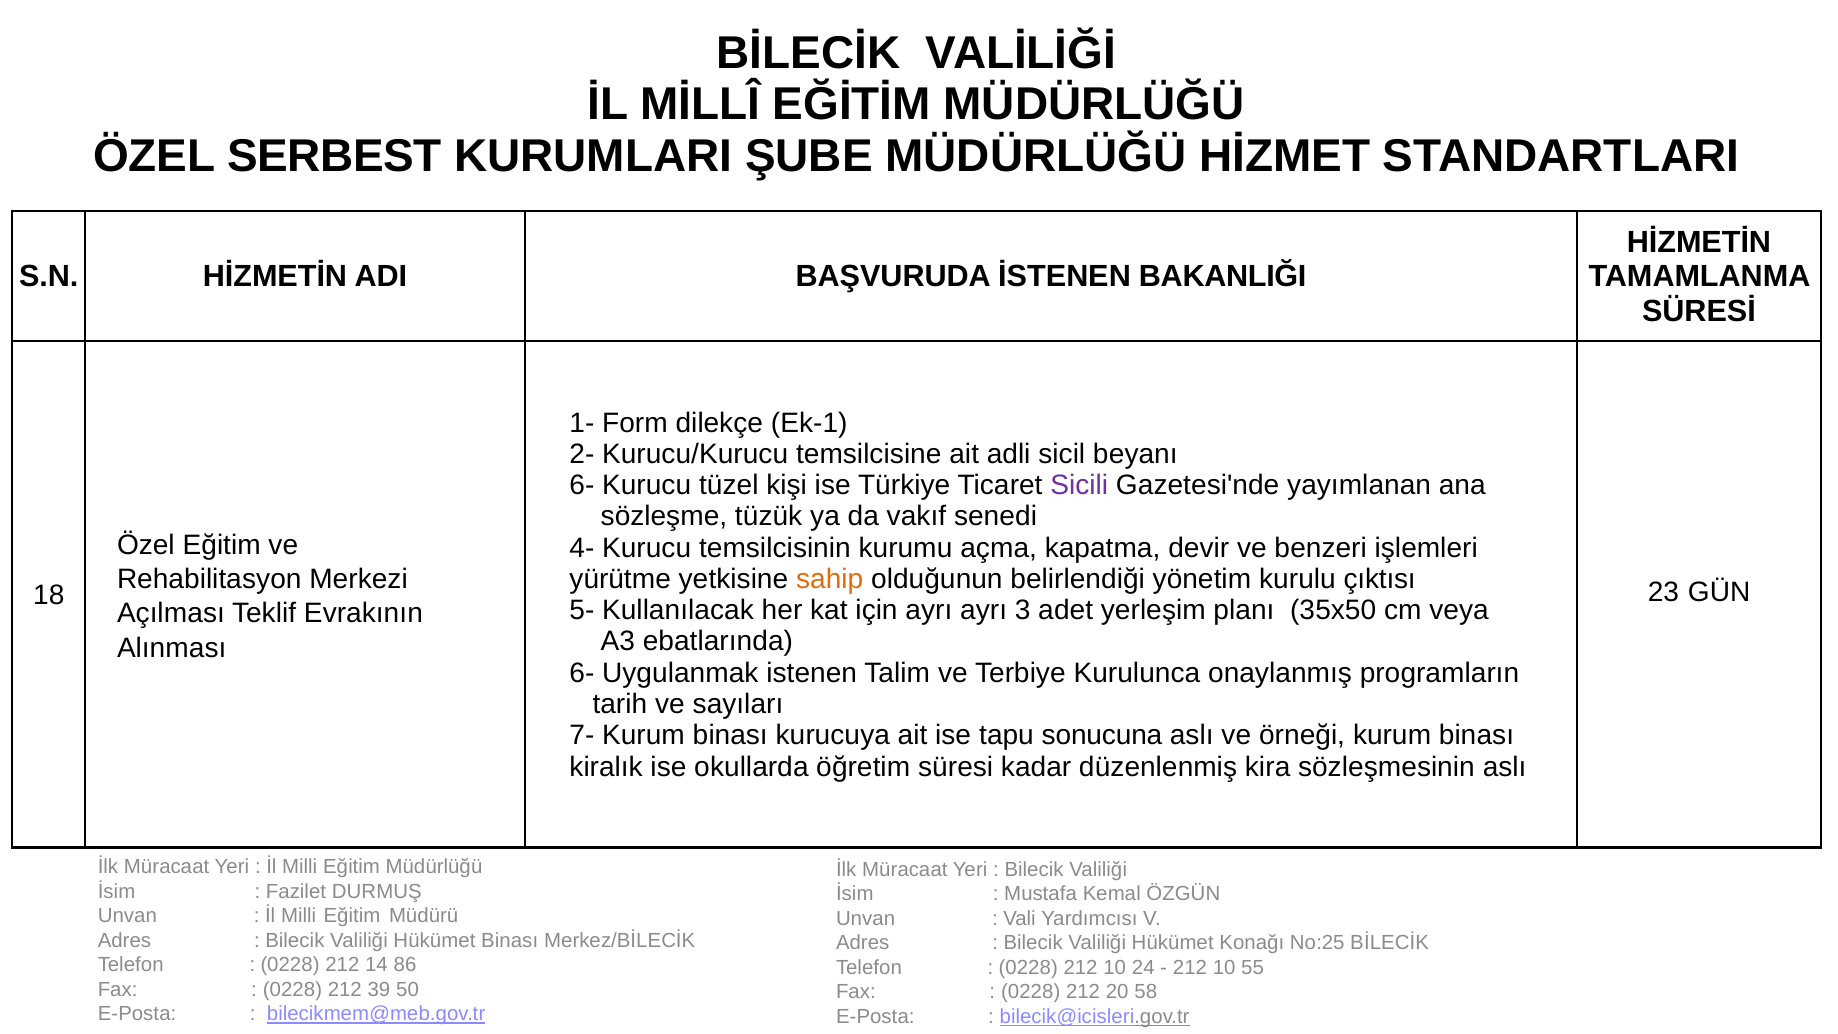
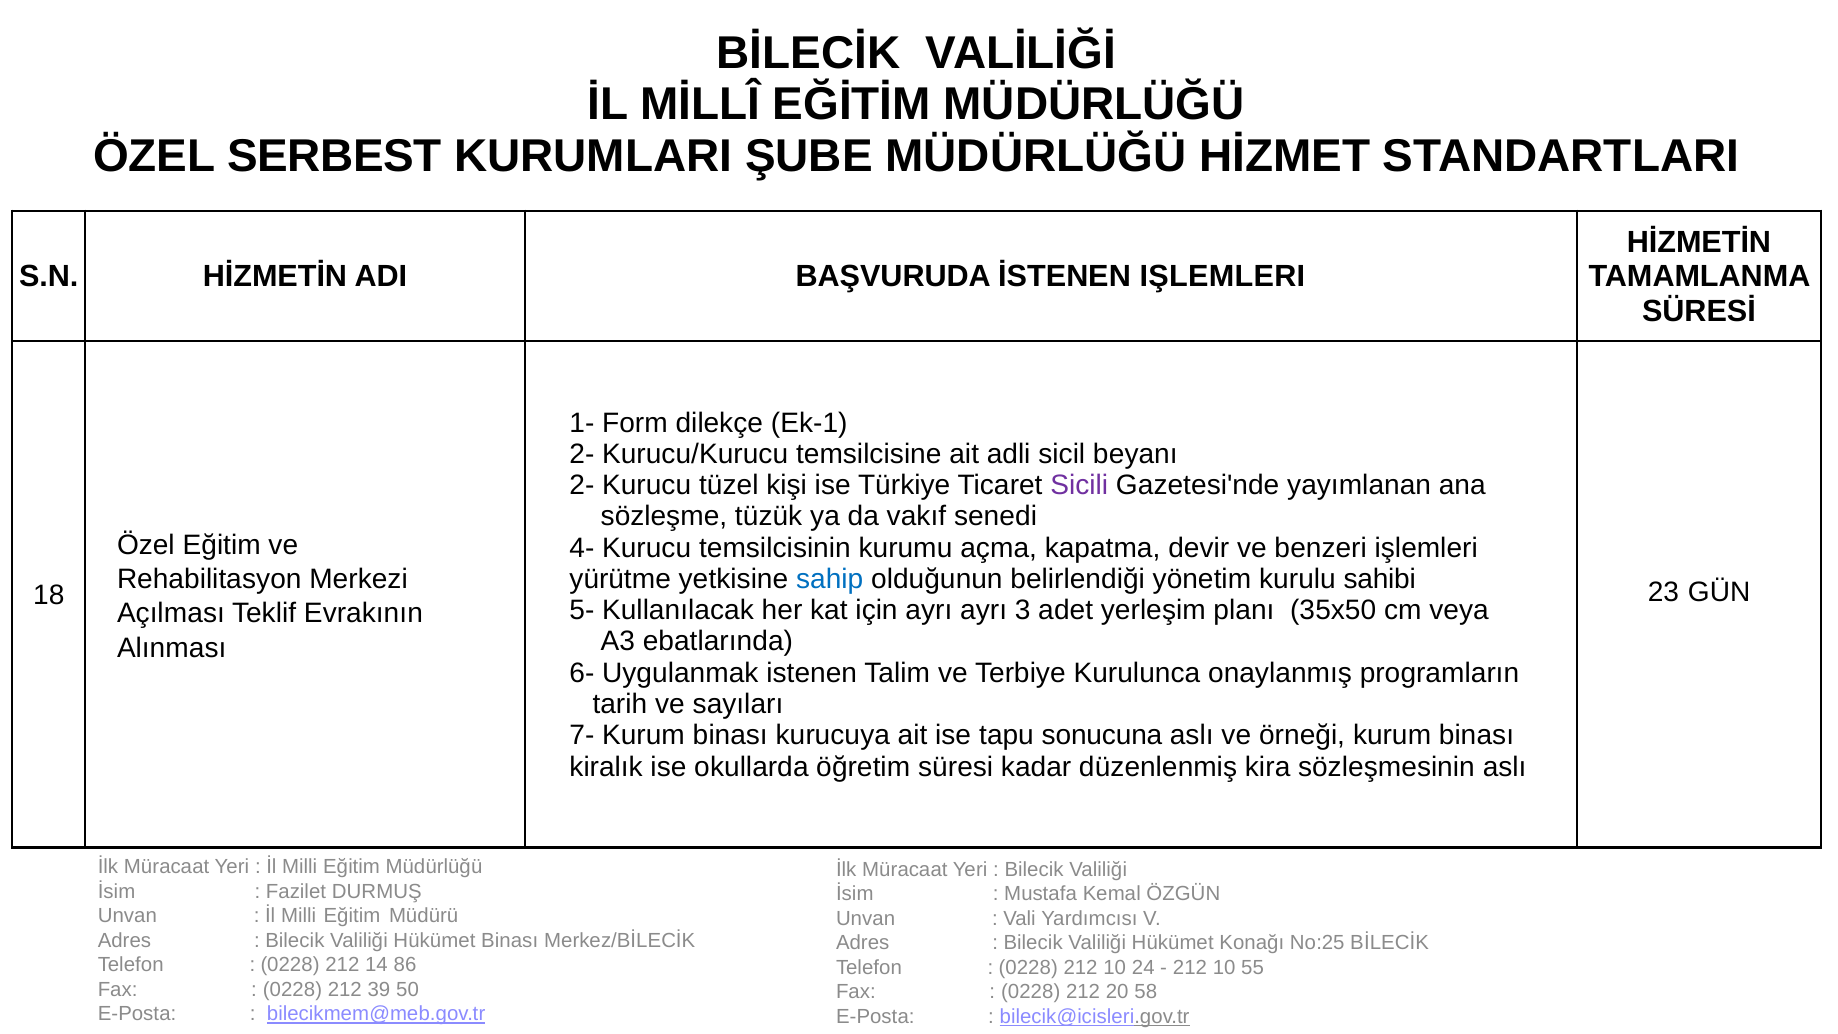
İSTENEN BAKANLIĞI: BAKANLIĞI -> IŞLEMLERI (1222, 277)
6-: 6- -> 2- (582, 485)
sahip colour: orange -> blue (830, 579)
çıktısı: çıktısı -> sahibi (1380, 579)
